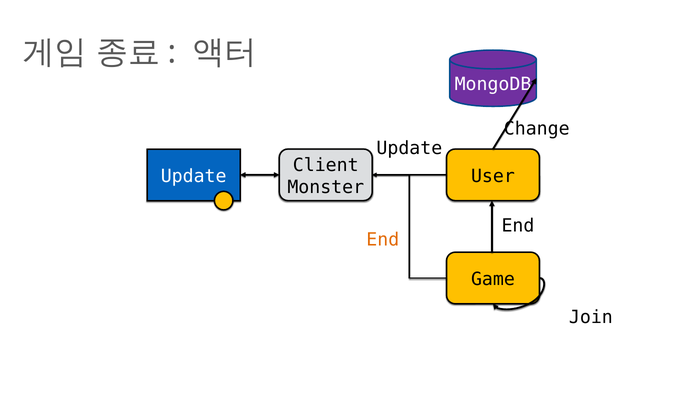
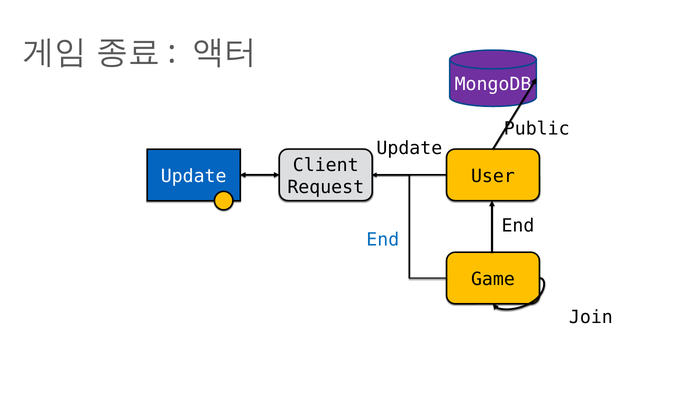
Change: Change -> Public (537, 129)
Monster: Monster -> Request (326, 187)
End colour: orange -> blue (383, 240)
